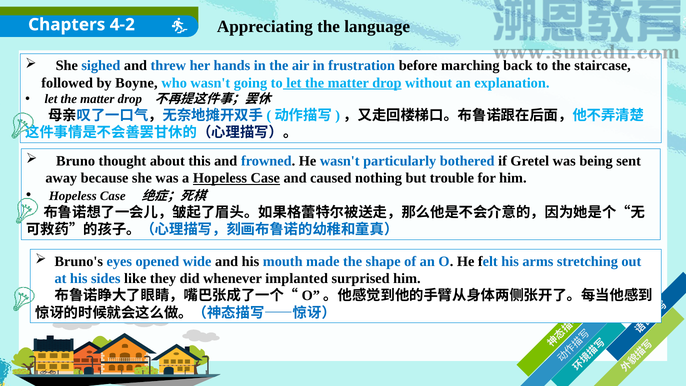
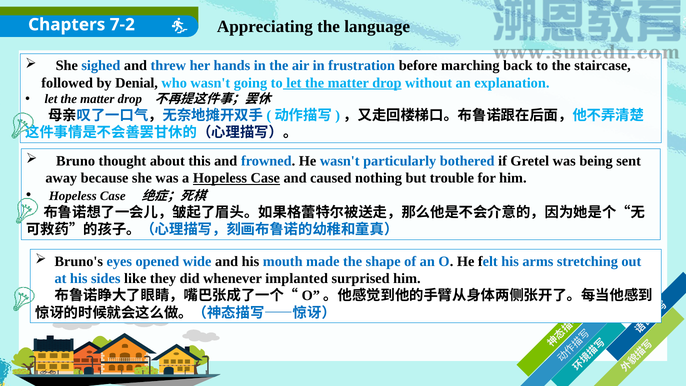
4-2: 4-2 -> 7-2 (122, 25)
Boyne: Boyne -> Denial (137, 83)
